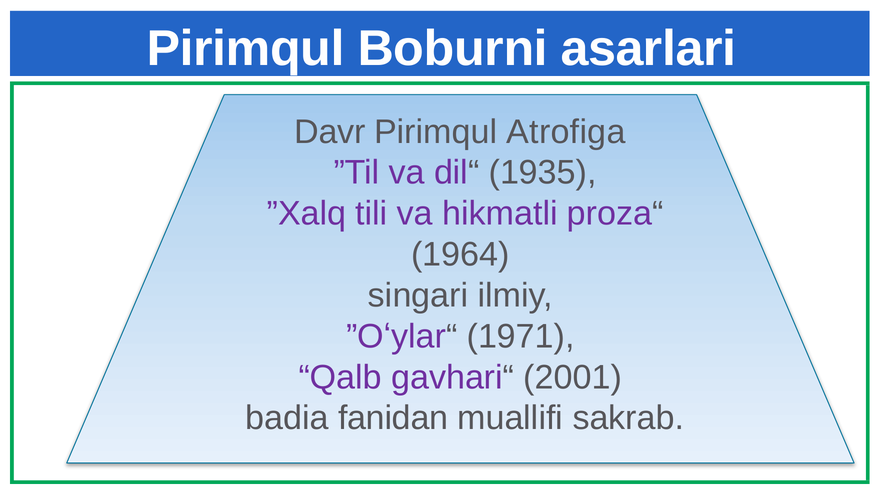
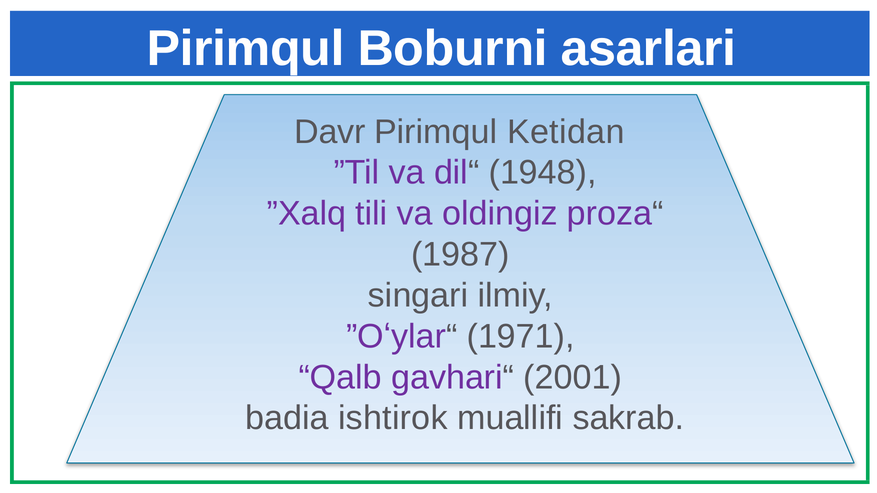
Atrofiga: Atrofiga -> Ketidan (566, 132)
1935: 1935 -> 1948 (543, 173)
hikmatli: hikmatli -> oldingiz (500, 214)
1964: 1964 -> 1987 (460, 255)
fanidan: fanidan -> ishtirok (393, 419)
